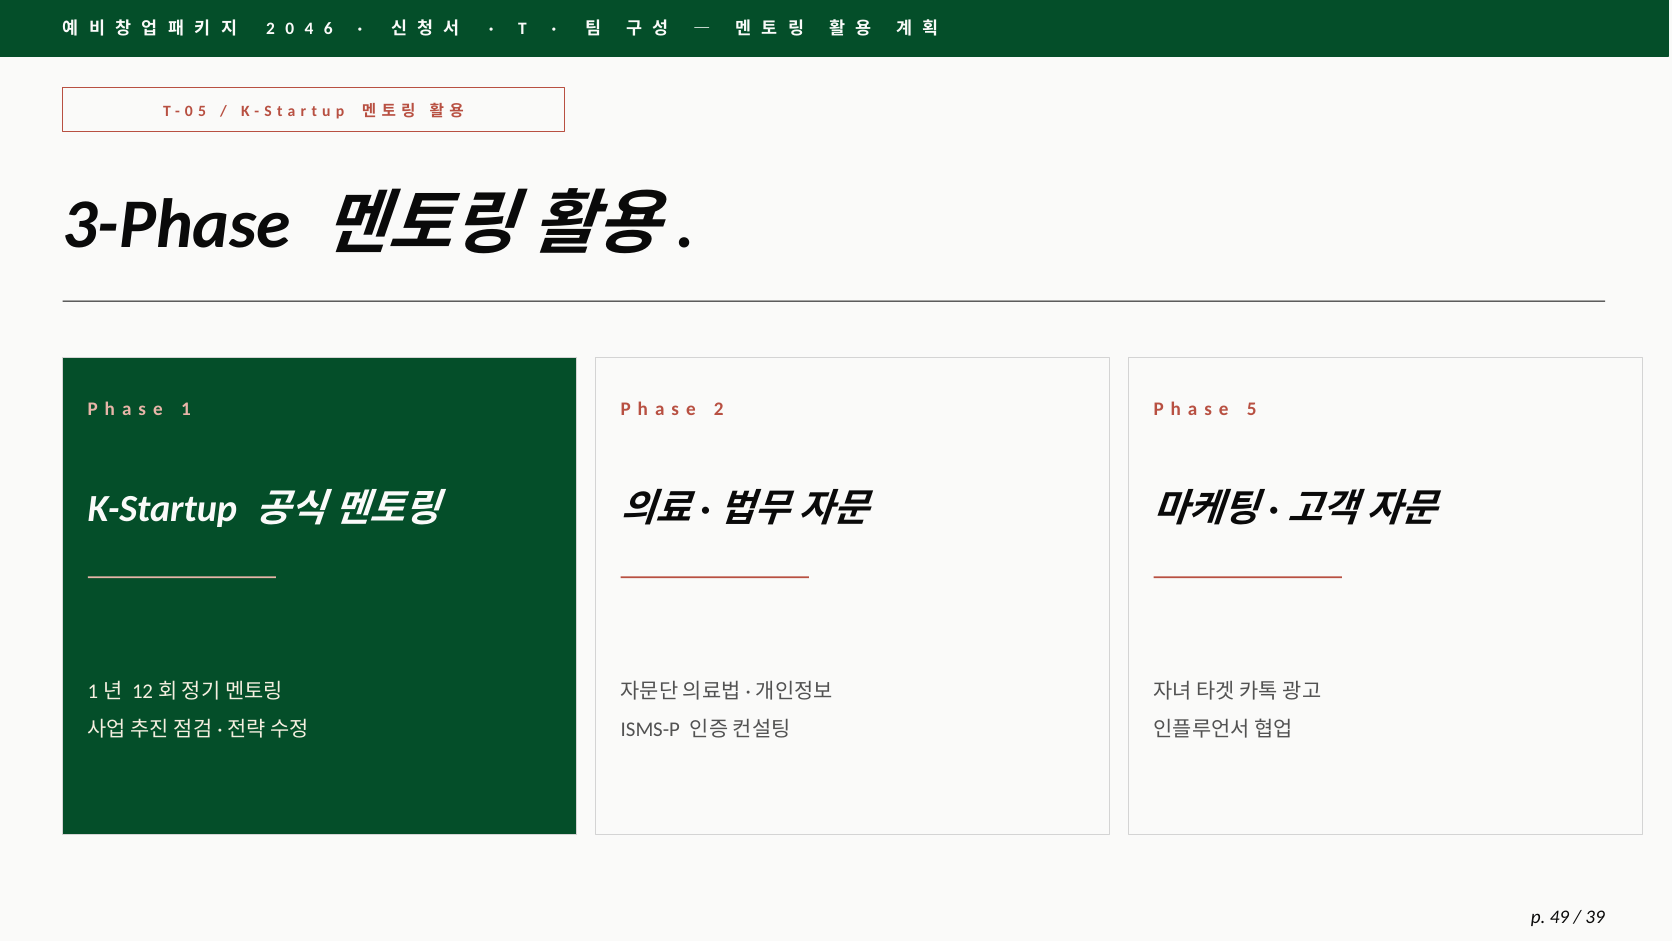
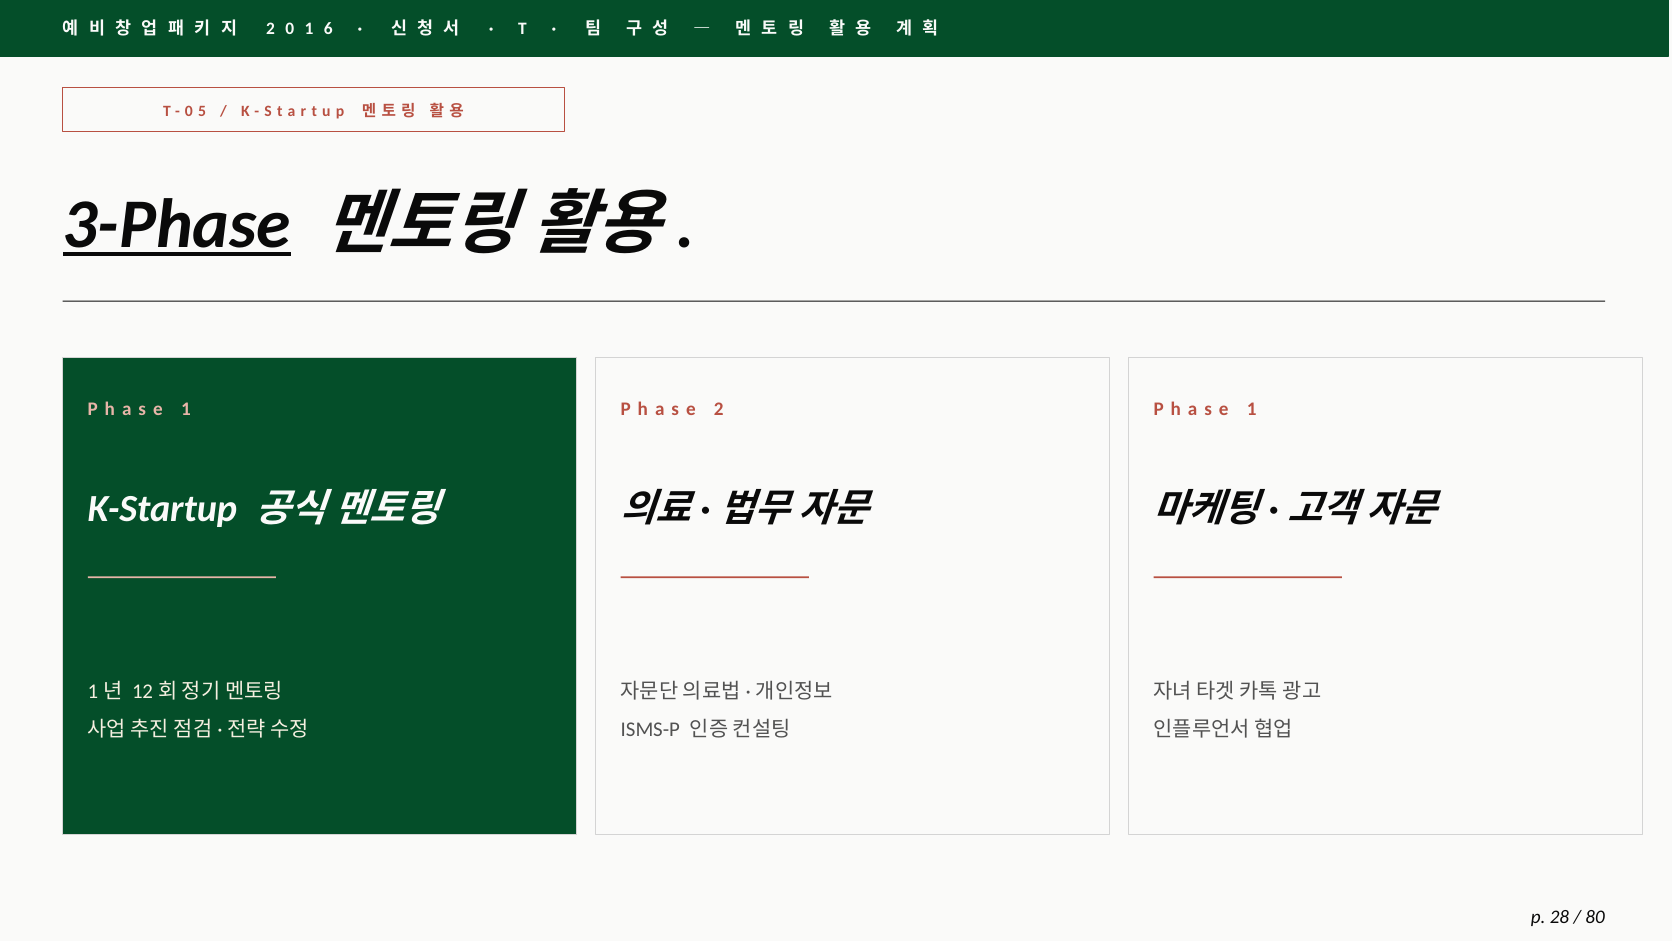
4: 4 -> 1 (309, 29)
3-Phase underline: none -> present (177, 224)
5: 5 -> 1 (1252, 409)
49: 49 -> 28 (1560, 917)
39: 39 -> 80 (1595, 917)
